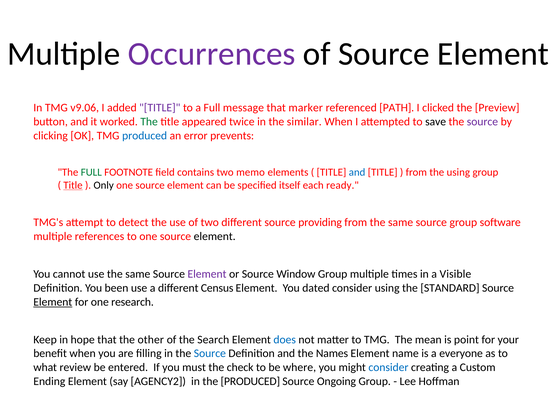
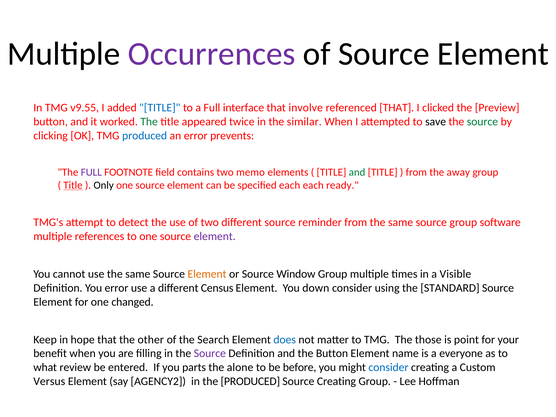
v9.06: v9.06 -> v9.55 (85, 108)
TITLE colour: purple -> blue (160, 108)
message: message -> interface (244, 108)
marker: marker -> involve (306, 108)
referenced PATH: PATH -> THAT (397, 108)
source colour: purple -> green (482, 122)
FULL colour: green -> purple (91, 172)
and colour: blue -> green (357, 172)
the using: using -> away (458, 172)
specified itself: itself -> each (290, 185)
providing: providing -> reminder (320, 222)
element colour: black -> purple (215, 236)
Element colour: purple -> orange (207, 274)
You been: been -> error (117, 288)
dated: dated -> down (316, 288)
Element underline: present -> none (53, 302)
research: research -> changed (132, 302)
mean: mean -> those (428, 340)
Source colour: blue -> purple (210, 353)
the Names: Names -> Button (332, 353)
must: must -> parts (194, 367)
check: check -> alone (240, 367)
where: where -> before (300, 367)
Ending: Ending -> Versus (49, 381)
Source Ongoing: Ongoing -> Creating (337, 381)
